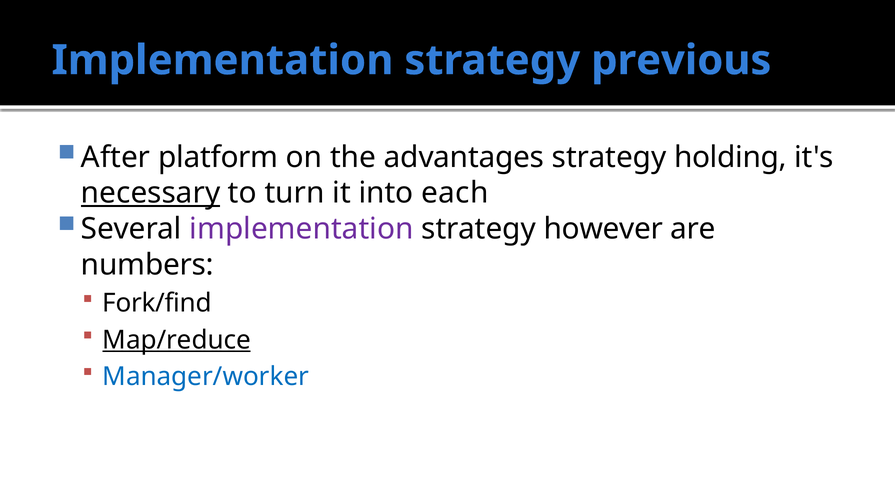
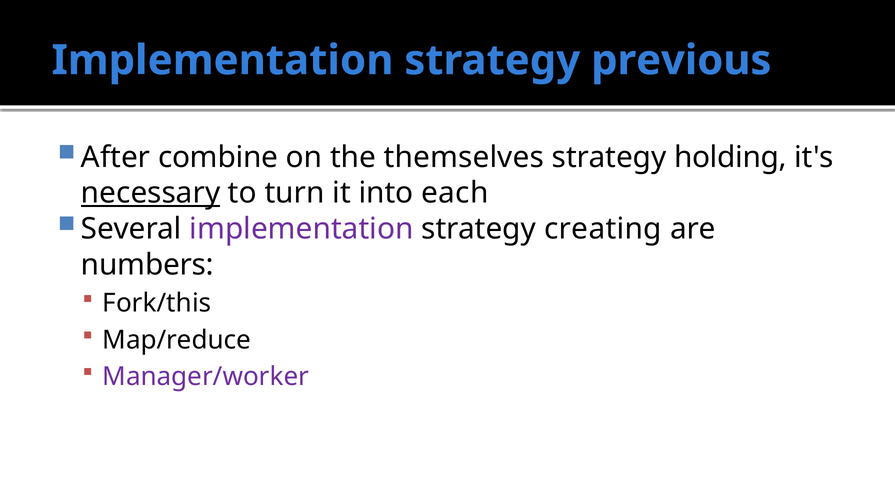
platform: platform -> combine (218, 157)
advantages: advantages -> themselves (464, 157)
however: however -> creating (603, 229)
Fork/find: Fork/find -> Fork/this (157, 303)
Map/reduce underline: present -> none (177, 340)
Manager/worker colour: blue -> purple (206, 376)
